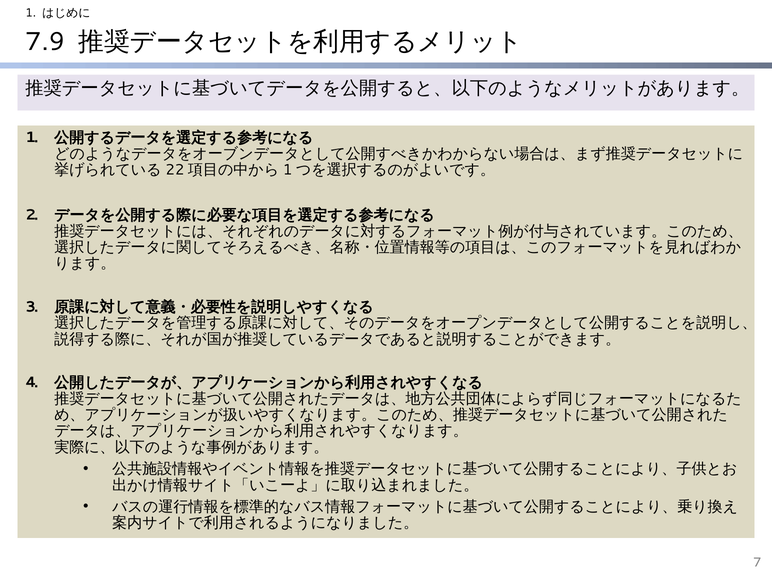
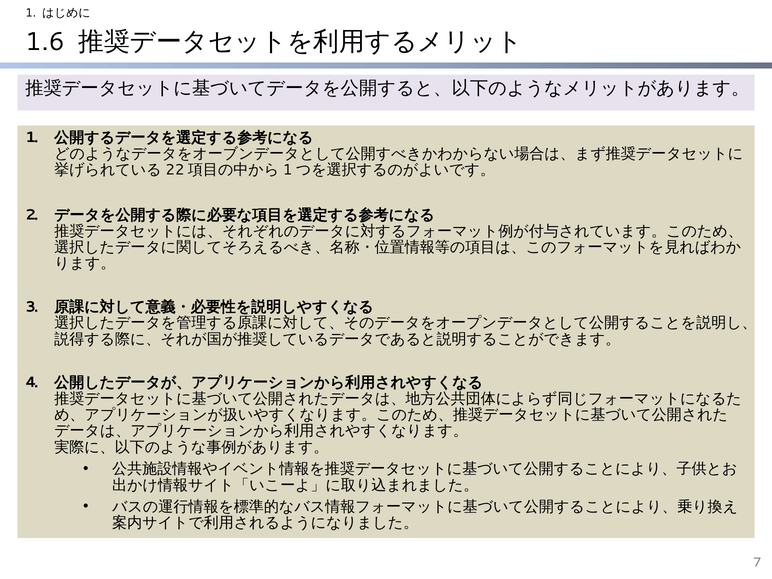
7.9: 7.9 -> 1.6 (45, 42)
